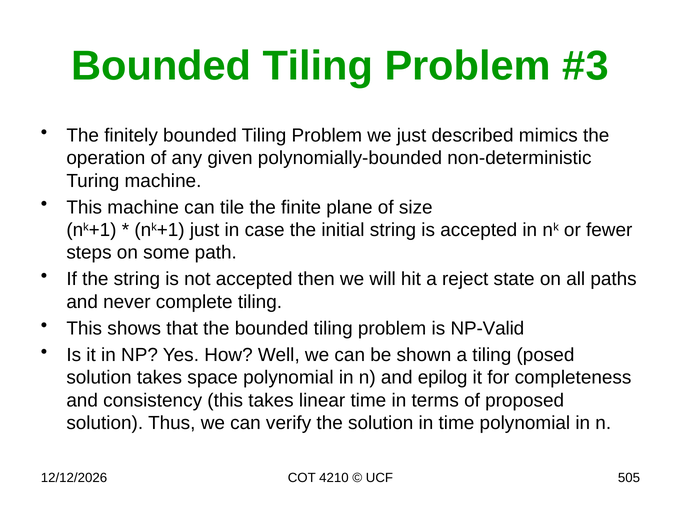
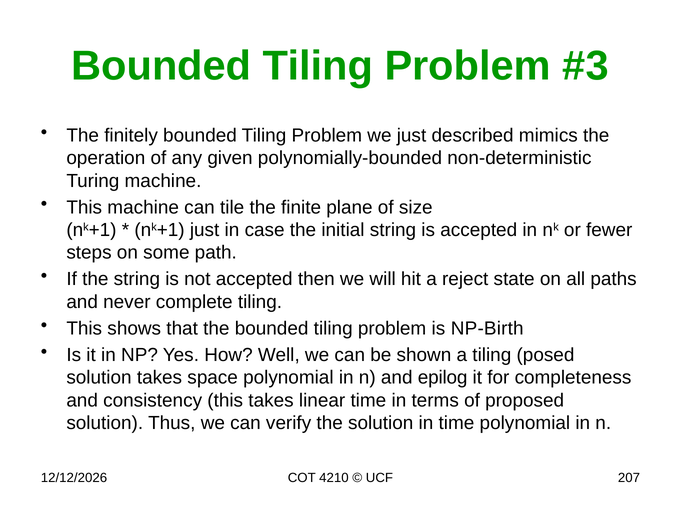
NP-Valid: NP-Valid -> NP-Birth (487, 328)
505: 505 -> 207 (629, 477)
